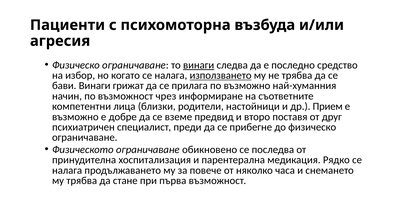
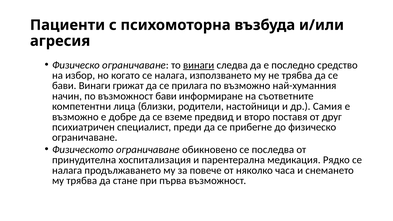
използването underline: present -> none (221, 75)
възможност чрез: чрез -> бави (166, 96)
Прием: Прием -> Самия (328, 106)
